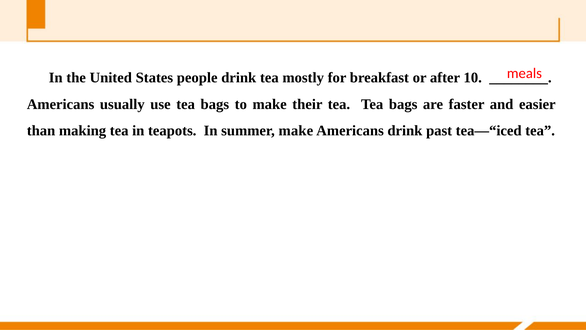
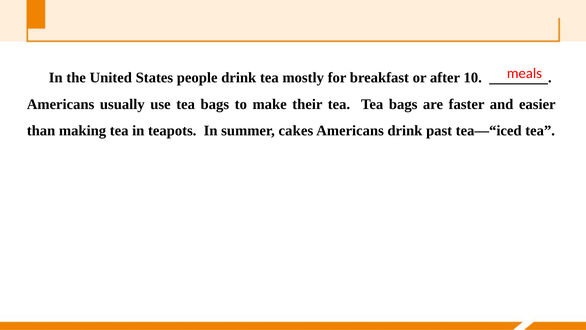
summer make: make -> cakes (296, 130)
